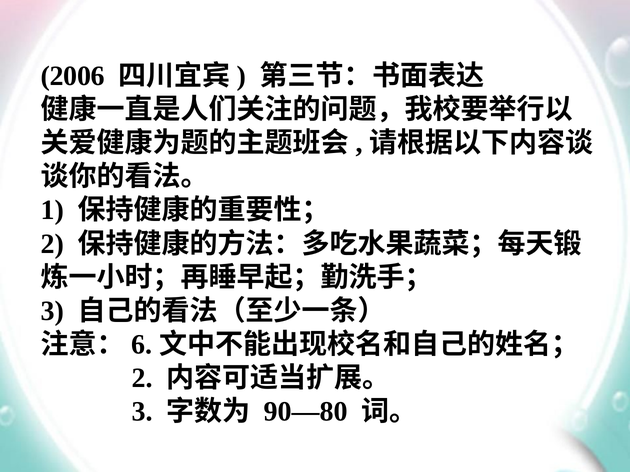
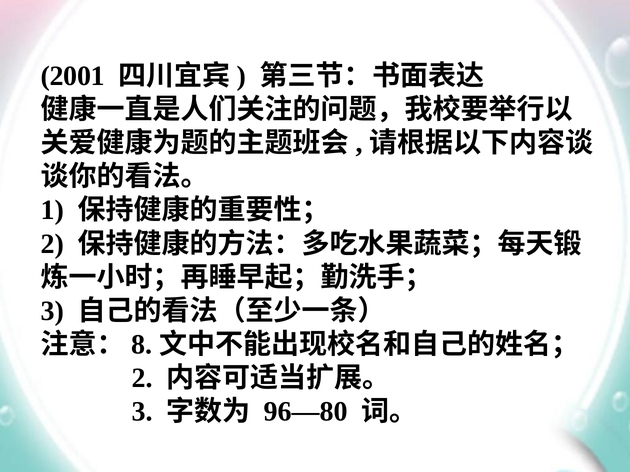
2006: 2006 -> 2001 (73, 76)
6: 6 -> 8 (142, 345)
90—80: 90—80 -> 96—80 (306, 412)
